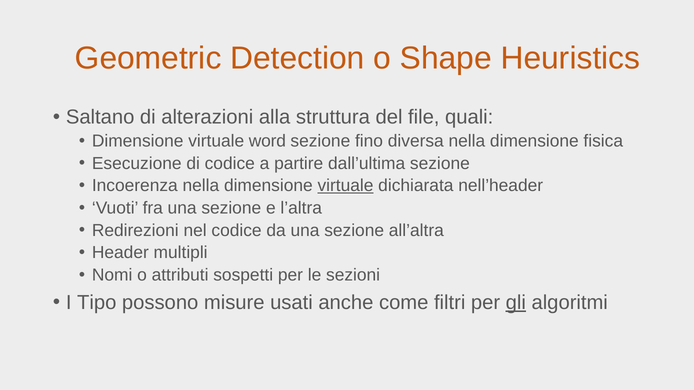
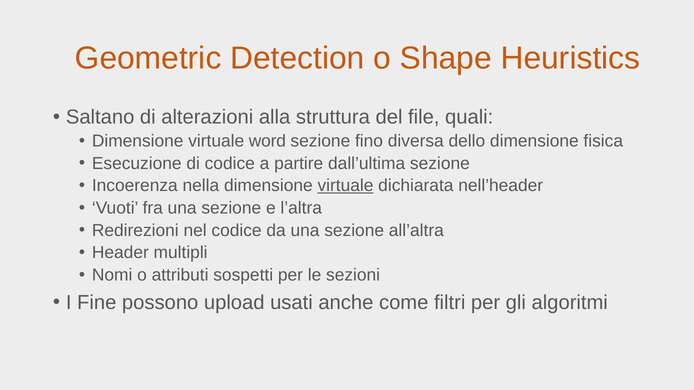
diversa nella: nella -> dello (467, 141)
Tipo: Tipo -> Fine (97, 303)
misure: misure -> upload (234, 303)
gli underline: present -> none (516, 303)
